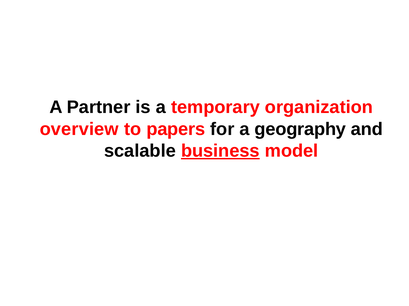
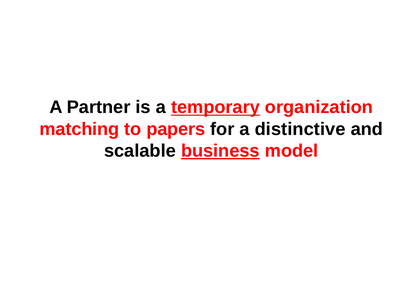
temporary underline: none -> present (215, 108)
overview: overview -> matching (79, 129)
geography: geography -> distinctive (300, 129)
